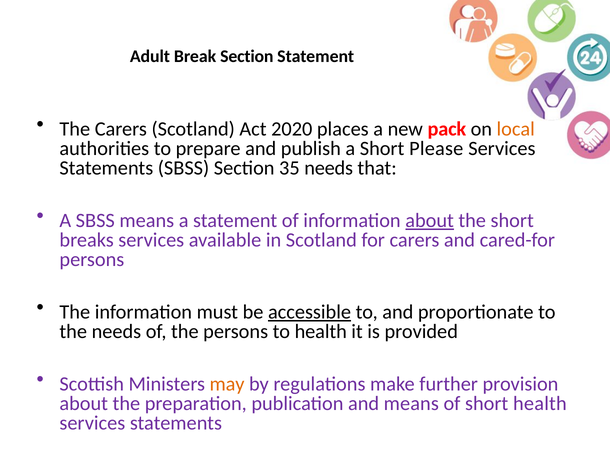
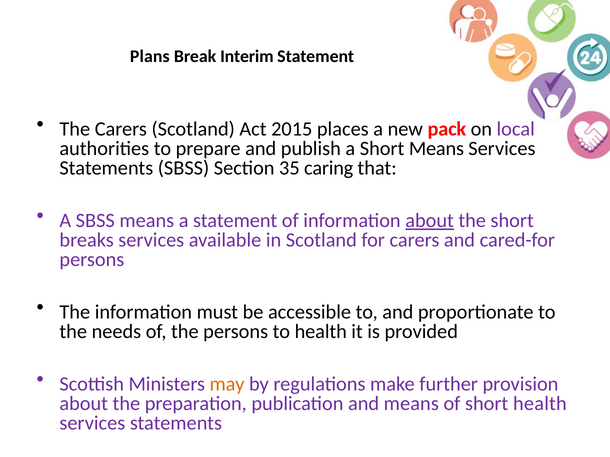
Adult: Adult -> Plans (150, 56)
Break Section: Section -> Interim (247, 56)
2020: 2020 -> 2015 (292, 129)
local colour: orange -> purple (516, 129)
Short Please: Please -> Means (436, 149)
35 needs: needs -> caring (329, 168)
accessible underline: present -> none (310, 312)
